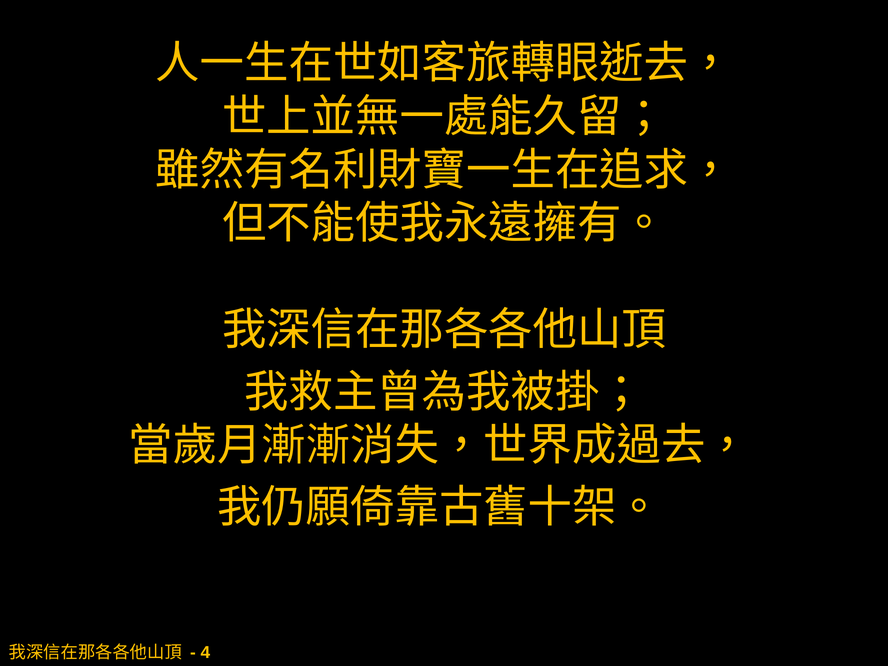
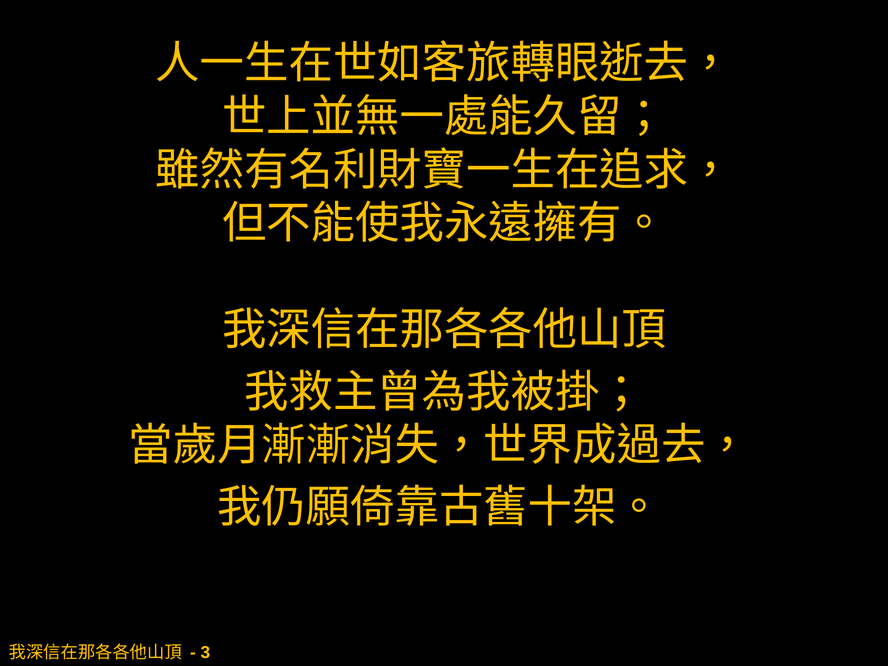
4: 4 -> 3 (205, 652)
